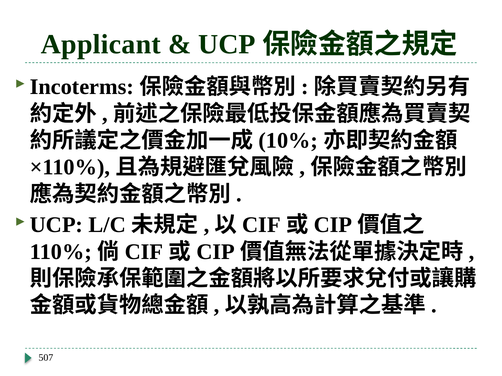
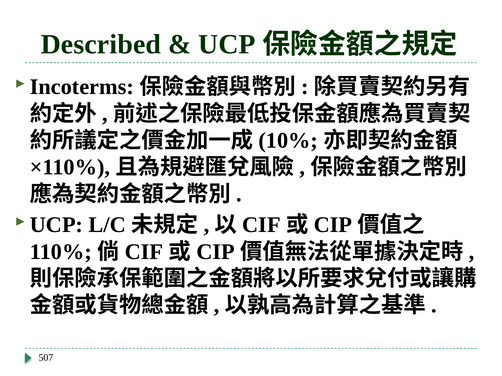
Applicant: Applicant -> Described (101, 45)
